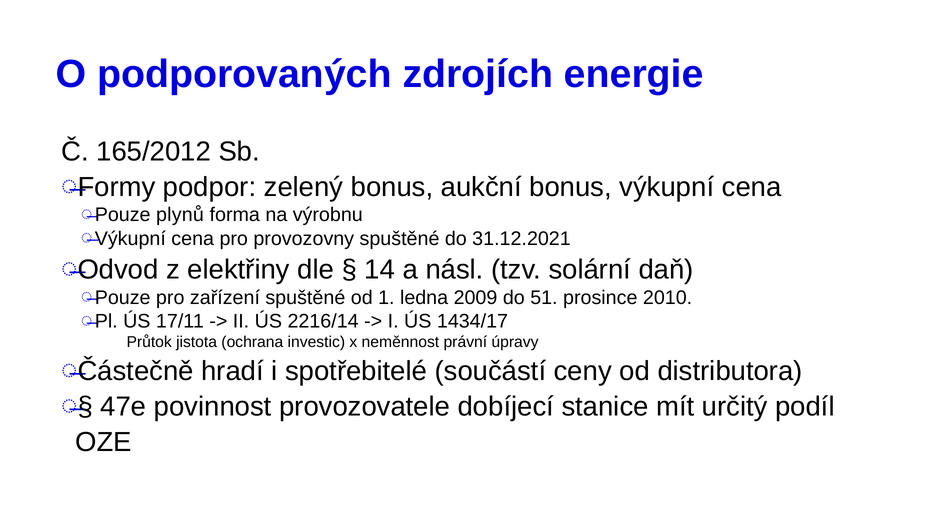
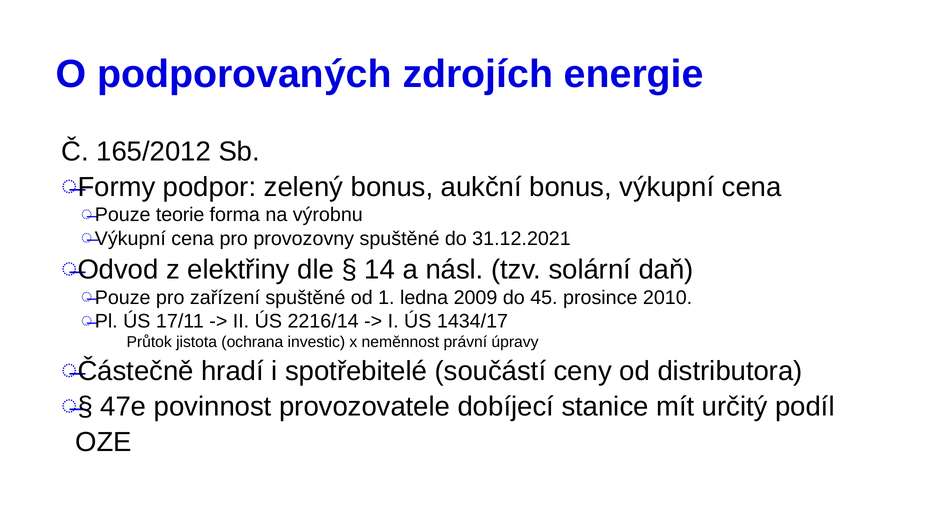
plynů: plynů -> teorie (180, 215)
51: 51 -> 45 (544, 298)
